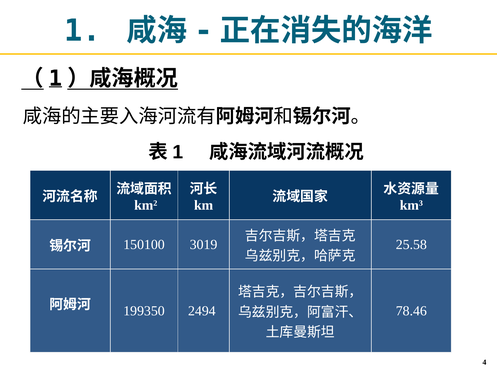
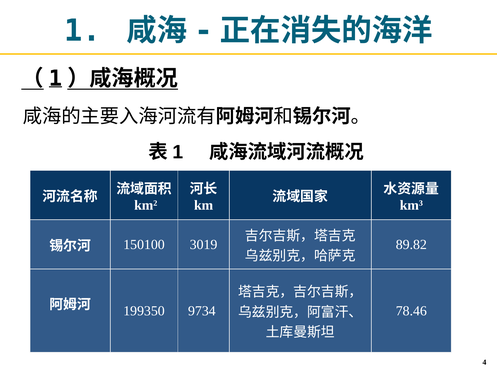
25.58: 25.58 -> 89.82 (411, 244)
2494: 2494 -> 9734 (202, 311)
